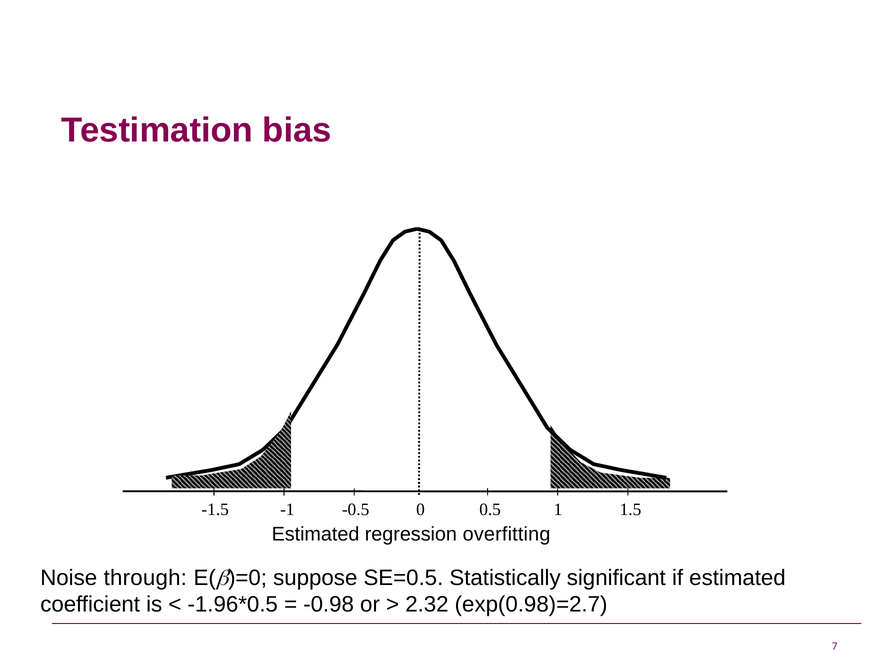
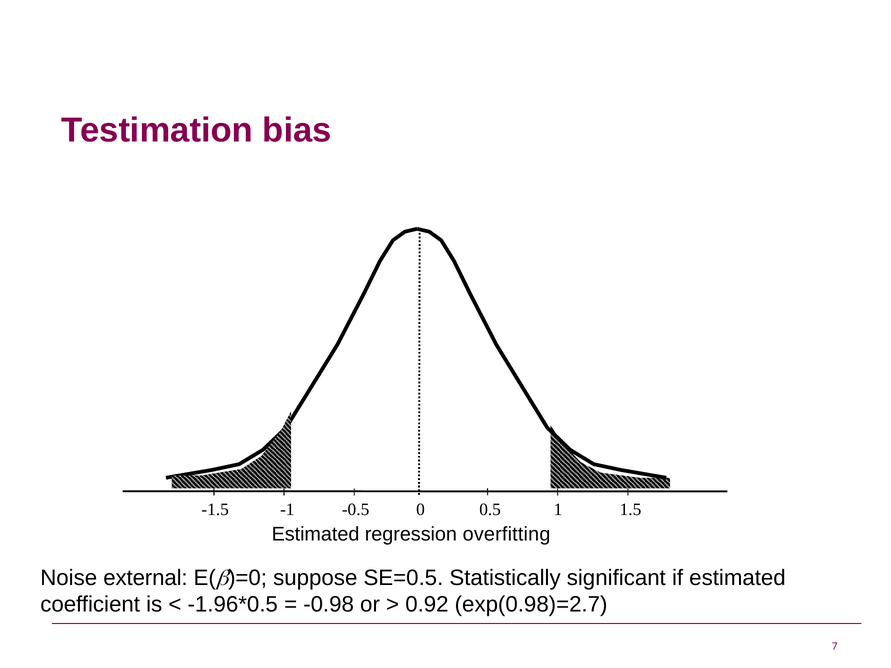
through: through -> external (145, 578)
2.32: 2.32 -> 0.92 (427, 605)
